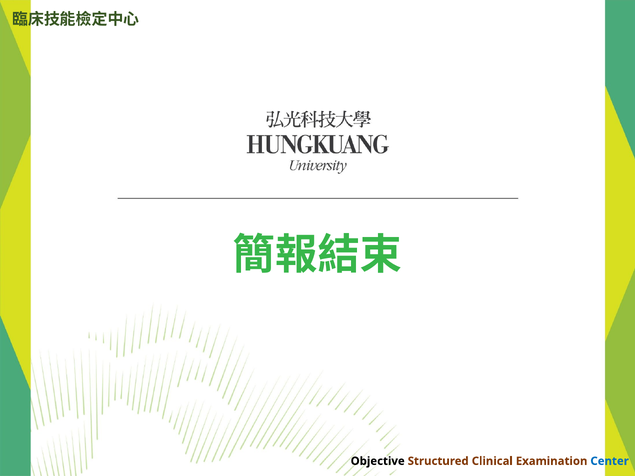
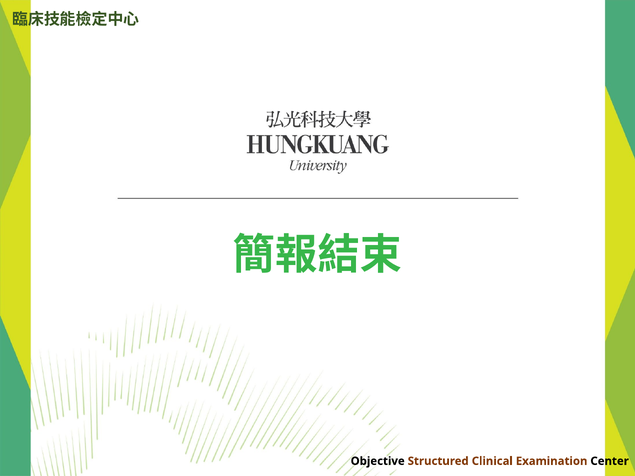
Center colour: blue -> black (610, 461)
